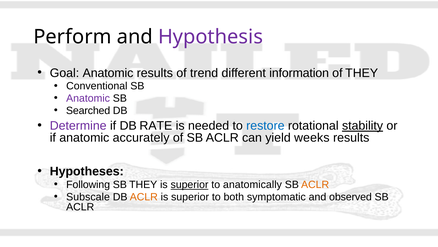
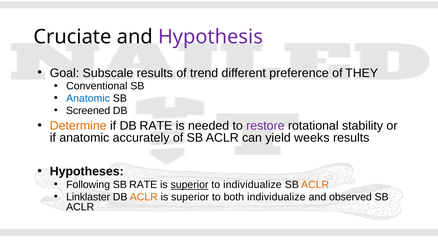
Perform: Perform -> Cruciate (72, 37)
Goal Anatomic: Anatomic -> Subscale (108, 73)
information: information -> preference (299, 73)
Anatomic colour: purple -> blue (88, 98)
Searched: Searched -> Screened (88, 110)
Determine colour: purple -> orange (78, 126)
restore colour: blue -> purple (265, 126)
stability underline: present -> none (363, 126)
SB THEY: THEY -> RATE (143, 184)
to anatomically: anatomically -> individualize (252, 184)
Subscale: Subscale -> Linklaster (88, 196)
both symptomatic: symptomatic -> individualize (276, 196)
